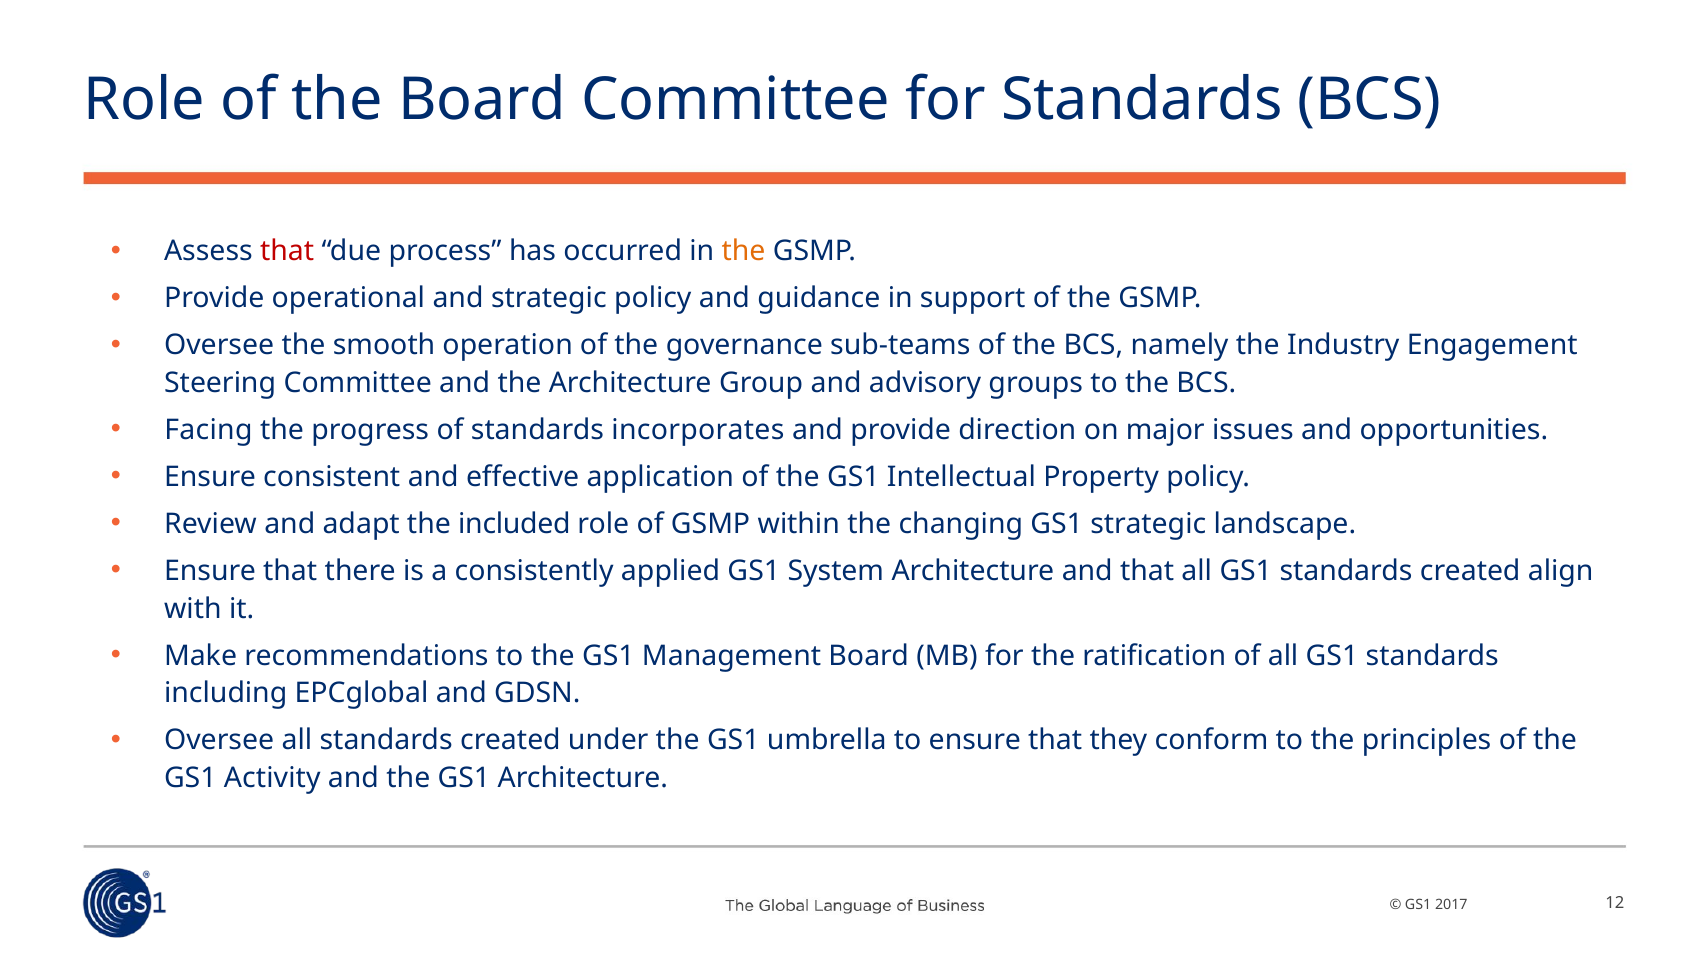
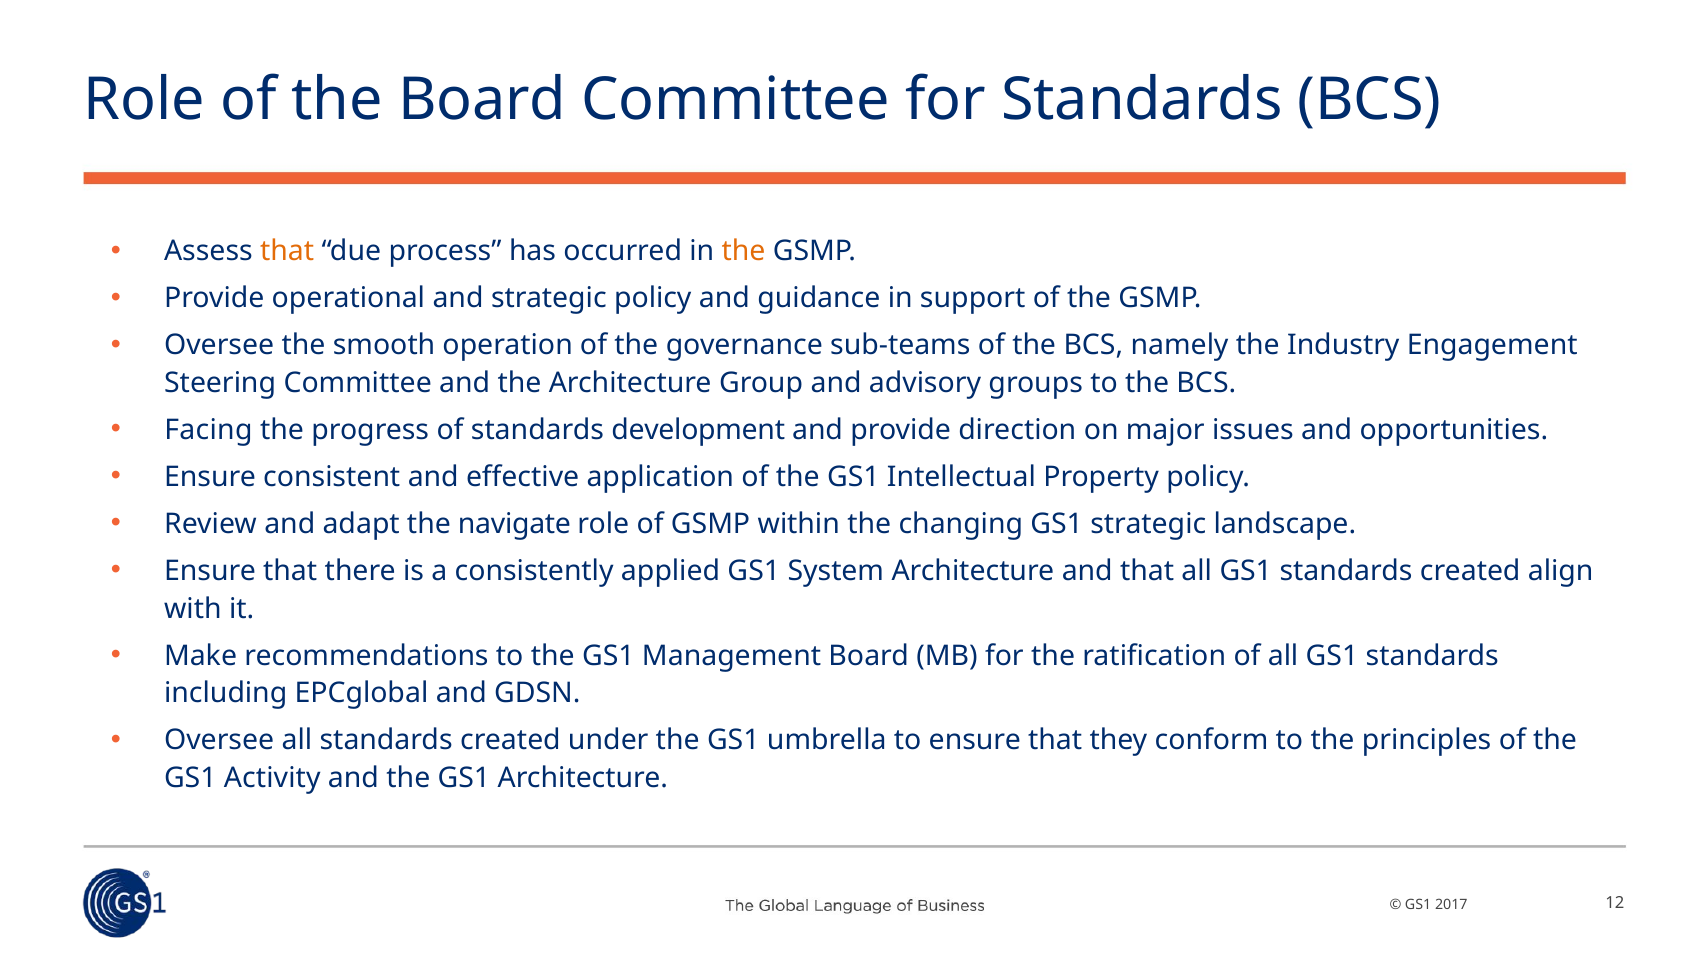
that colour: red -> orange (287, 251)
incorporates: incorporates -> development (698, 430)
included: included -> navigate (514, 524)
